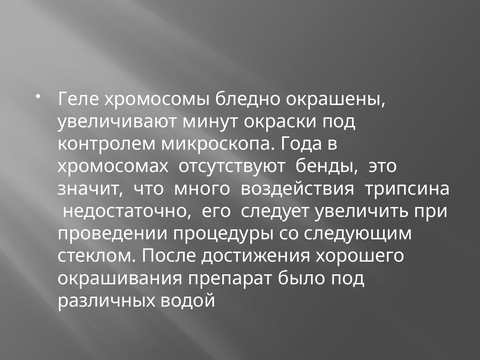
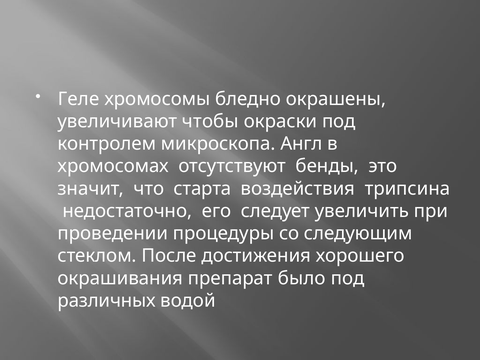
минут: минут -> чтобы (210, 121)
Года: Года -> Англ (301, 144)
много: много -> старта (202, 189)
